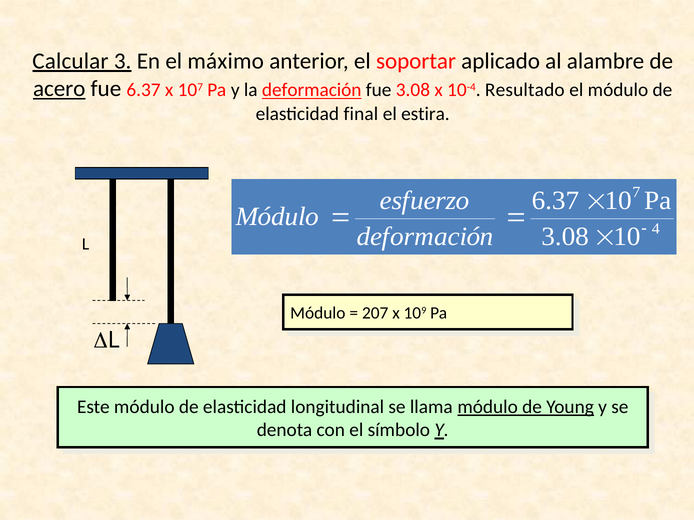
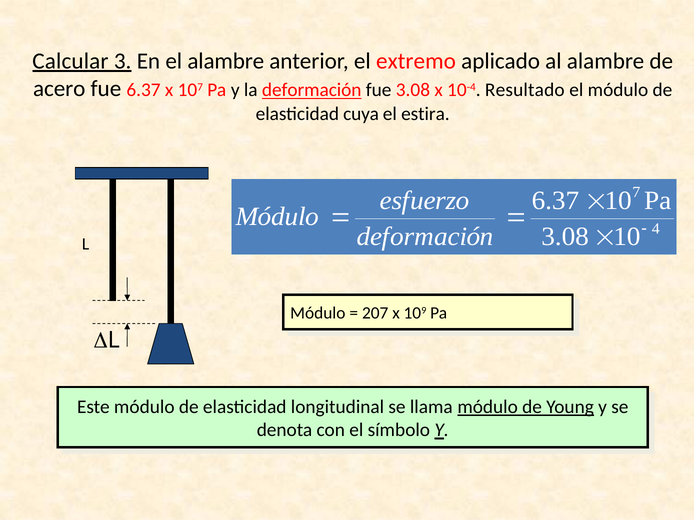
el máximo: máximo -> alambre (226, 61)
soportar: soportar -> extremo (416, 61)
acero underline: present -> none (59, 89)
final: final -> cuya (361, 114)
